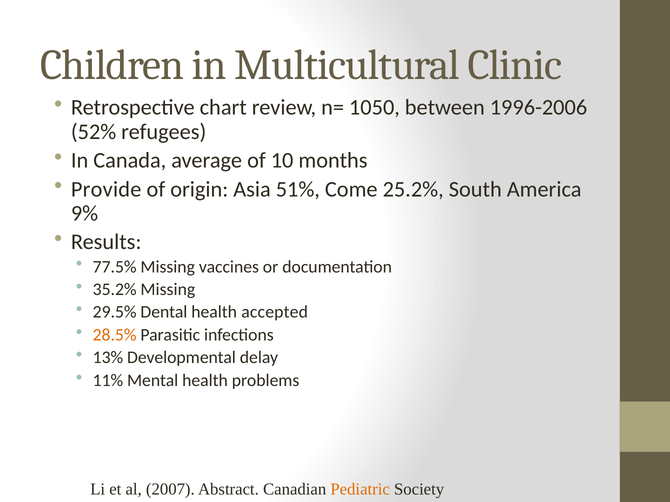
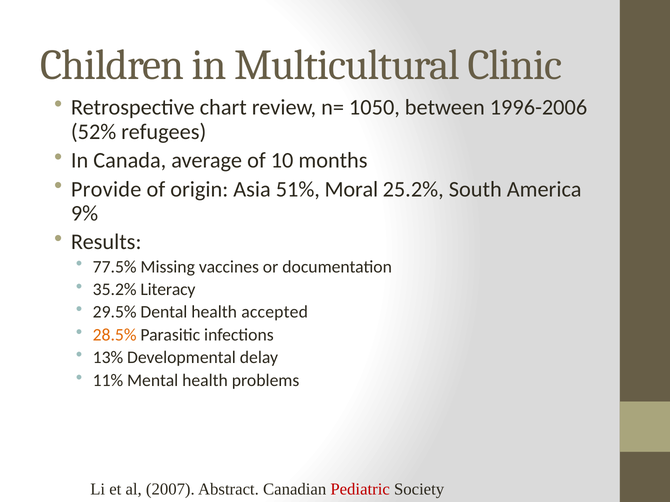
Come: Come -> Moral (351, 189)
35.2% Missing: Missing -> Literacy (168, 290)
Pediatric colour: orange -> red (360, 490)
